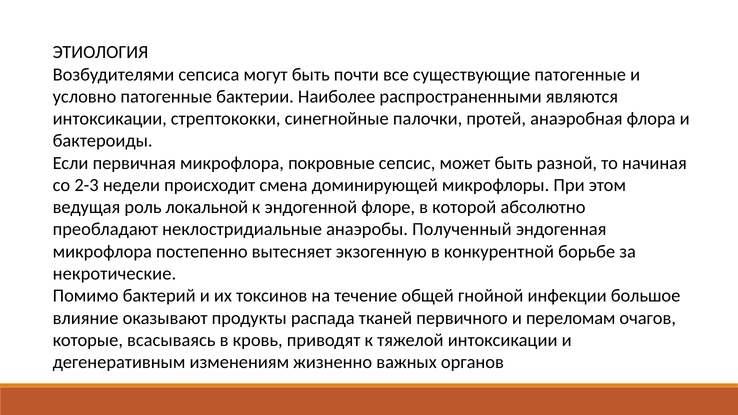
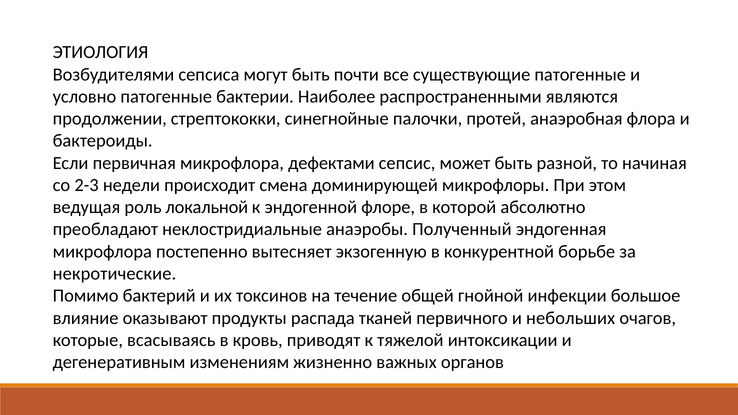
интоксикации: интоксикации -> продолжении (110, 119)
покровные: покровные -> дефектами (331, 163)
переломам: переломам -> небольших (571, 318)
